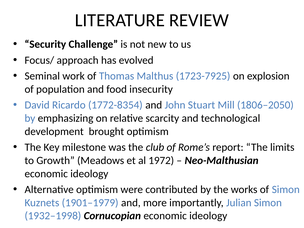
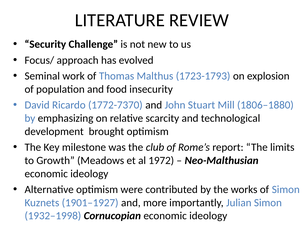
1723-7925: 1723-7925 -> 1723-1793 (203, 76)
1772-8354: 1772-8354 -> 1772-7370 (115, 105)
1806–2050: 1806–2050 -> 1806–1880 (265, 105)
1901–1979: 1901–1979 -> 1901–1927 (90, 203)
